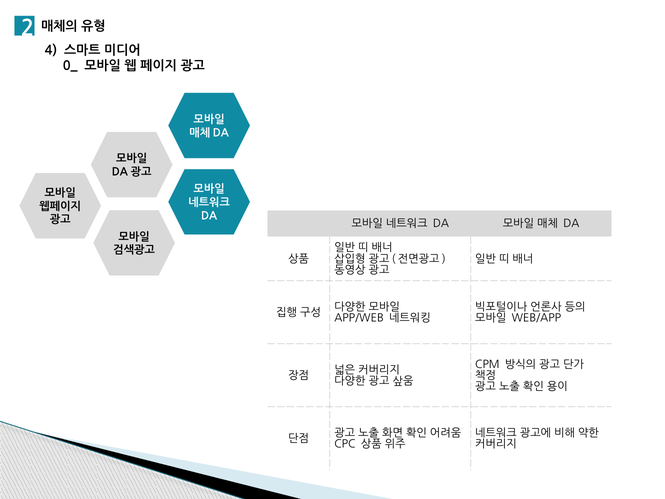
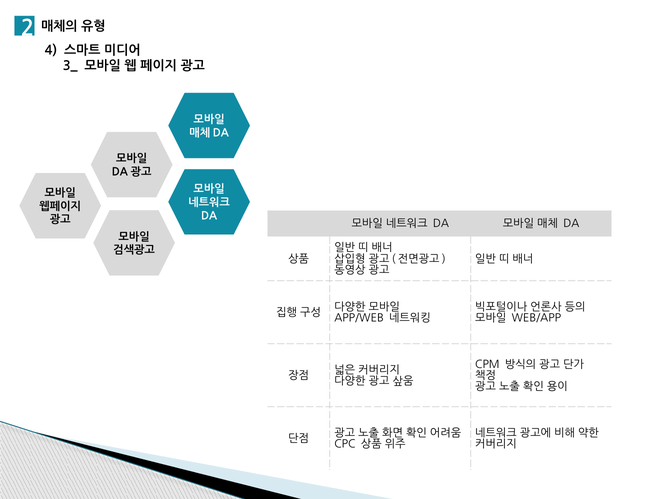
0_: 0_ -> 3_ (70, 66)
